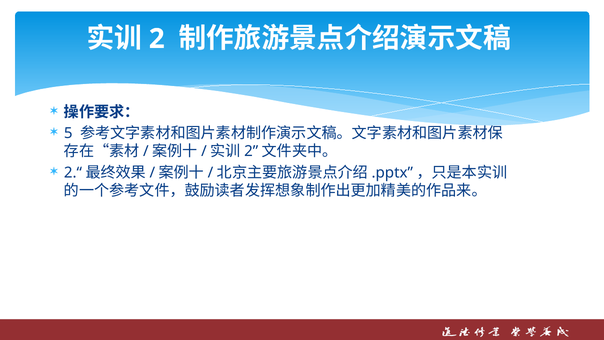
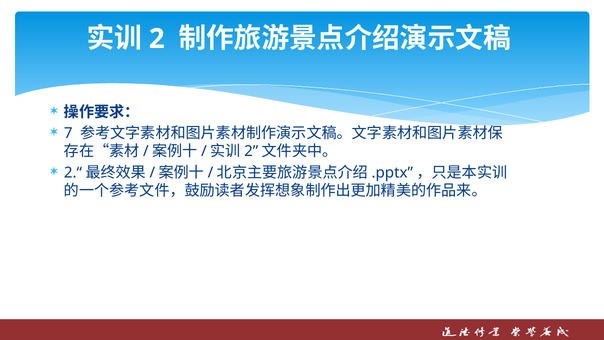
5: 5 -> 7 (68, 133)
